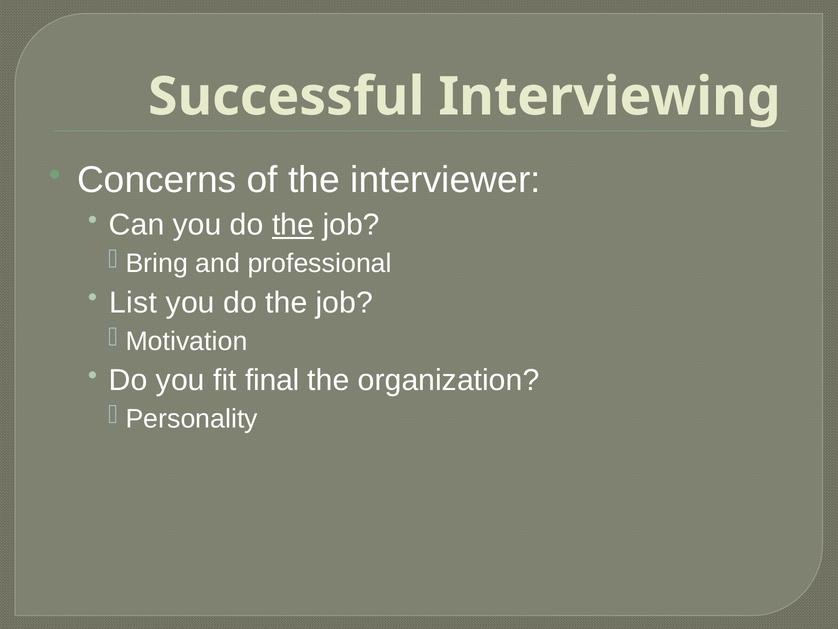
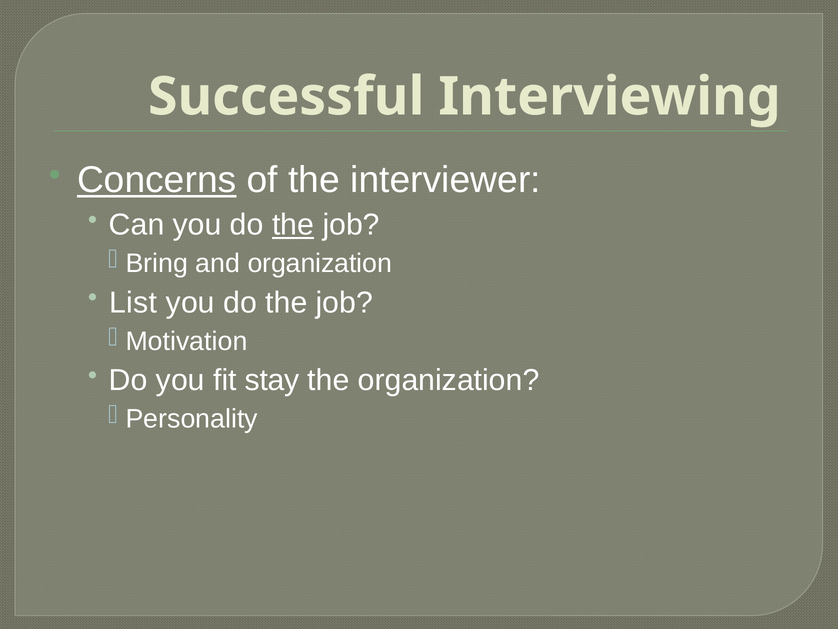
Concerns underline: none -> present (157, 180)
and professional: professional -> organization (320, 263)
final: final -> stay (272, 380)
